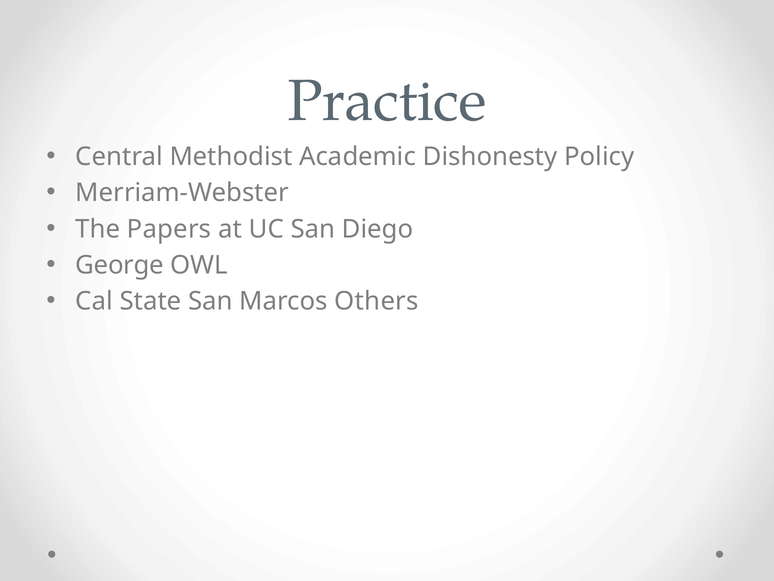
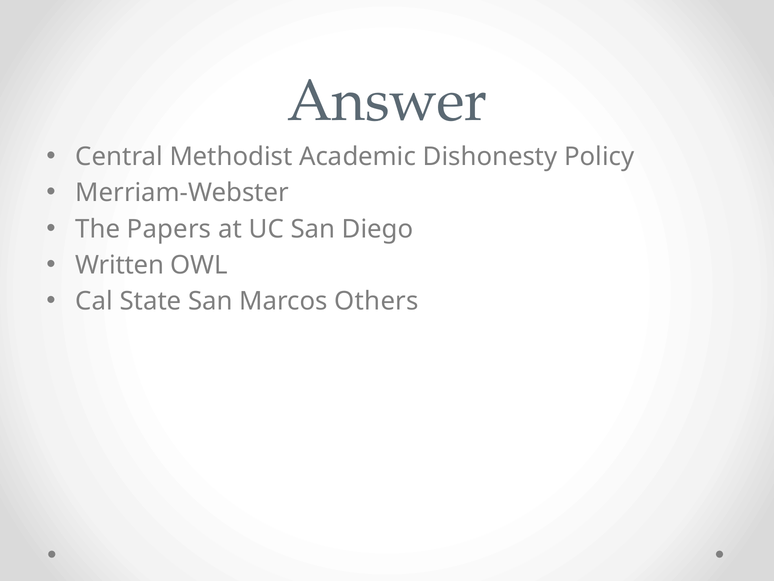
Practice: Practice -> Answer (387, 101)
George: George -> Written (120, 265)
